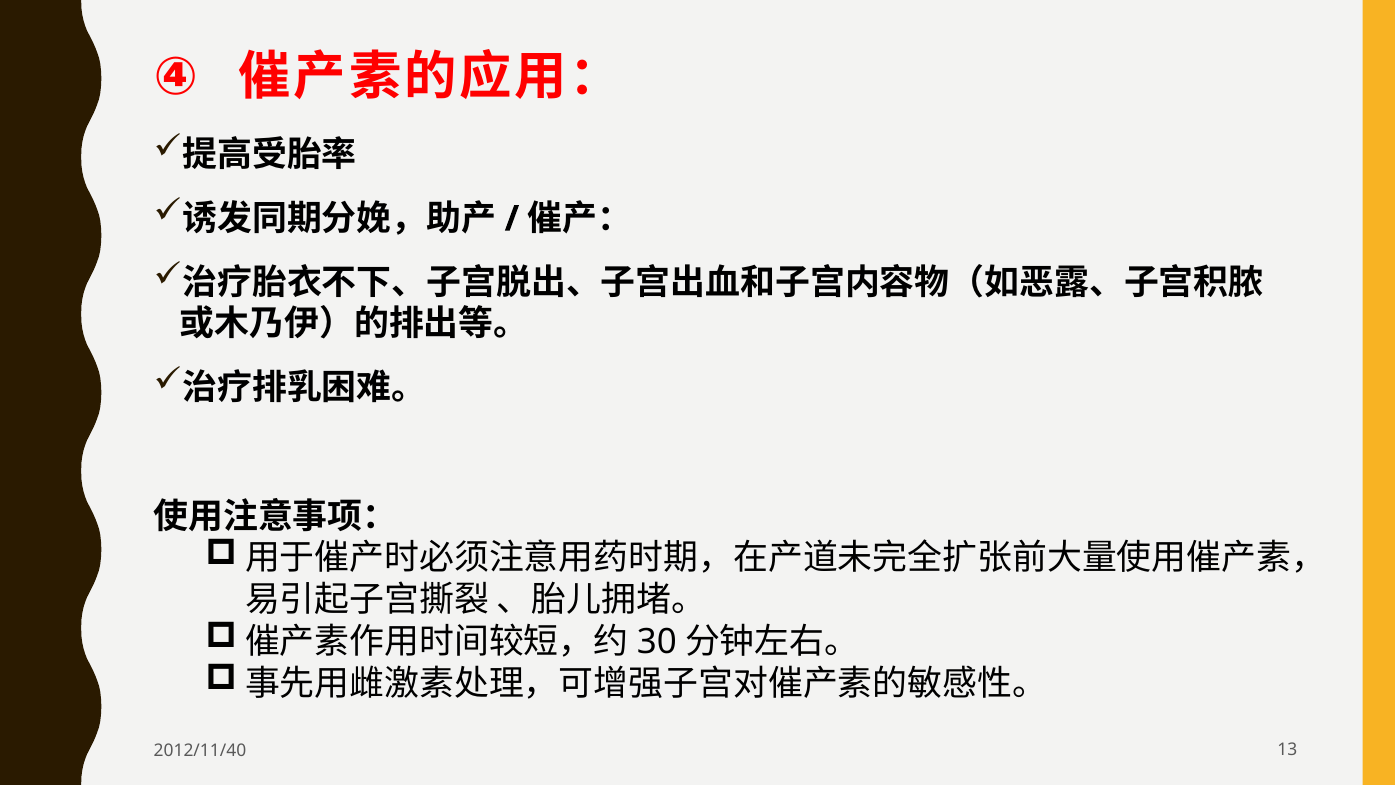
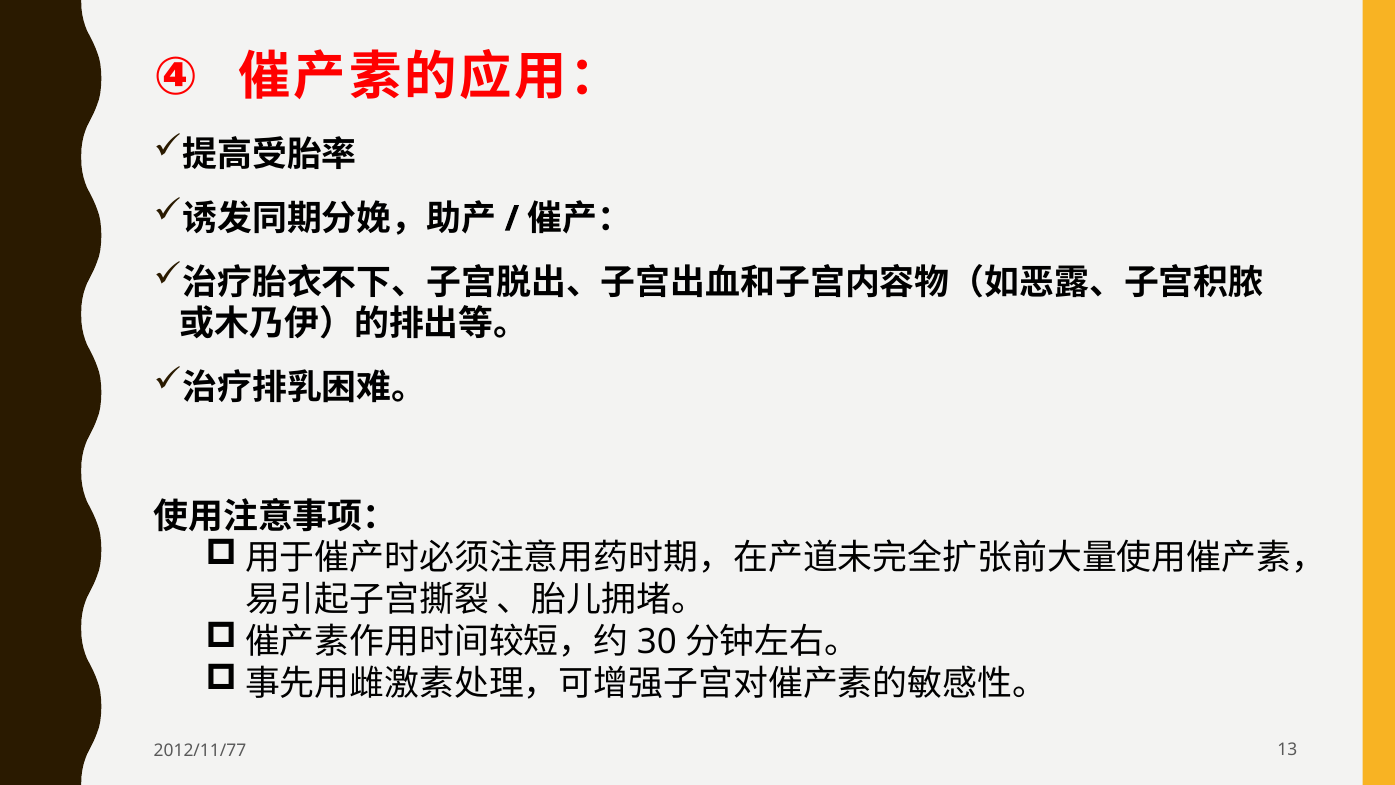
2012/11/40: 2012/11/40 -> 2012/11/77 (200, 751)
